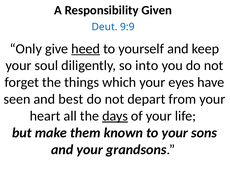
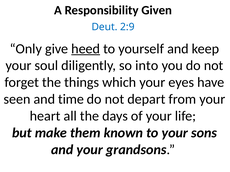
9:9: 9:9 -> 2:9 (127, 27)
best: best -> time (71, 99)
days underline: present -> none (115, 116)
